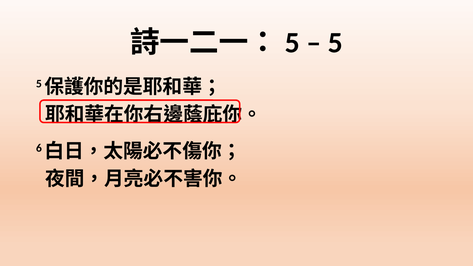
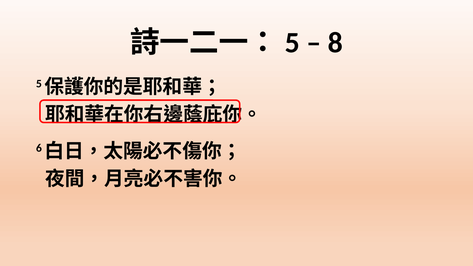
5: 5 -> 8 (335, 43)
